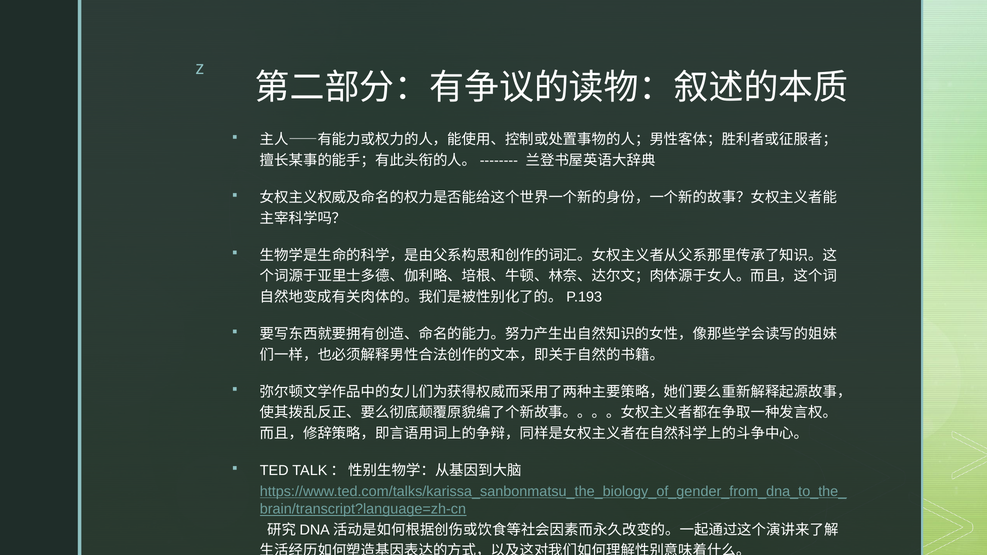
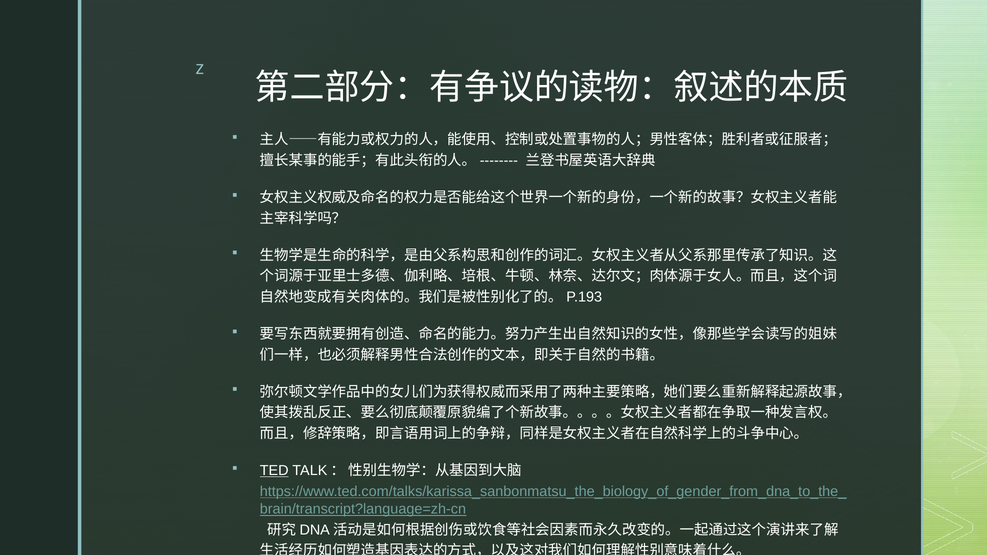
TED underline: none -> present (274, 471)
